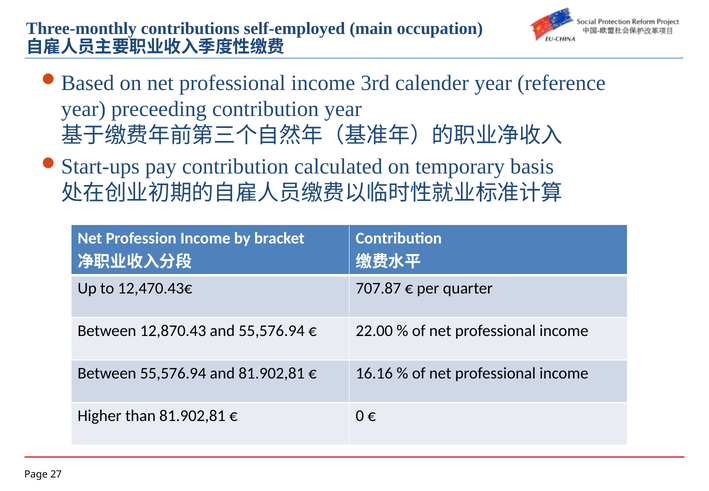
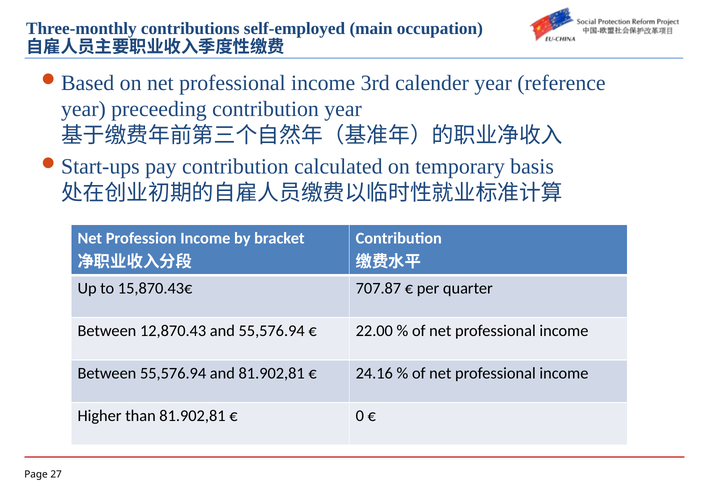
12,470.43€: 12,470.43€ -> 15,870.43€ (155, 288)
16.16: 16.16 -> 24.16 (374, 373)
